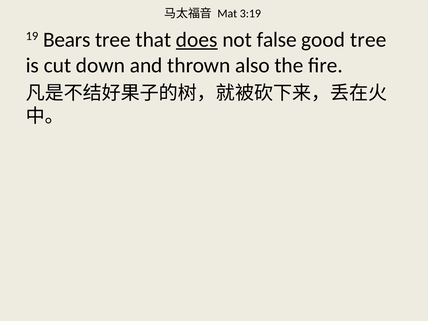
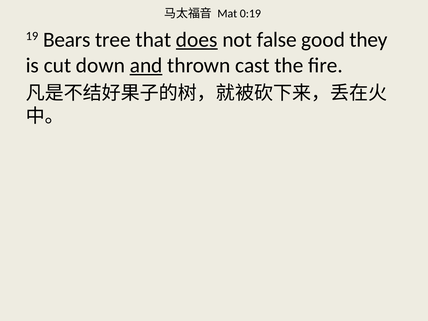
3:19: 3:19 -> 0:19 (250, 13)
good tree: tree -> they (369, 40)
and underline: none -> present (146, 65)
also: also -> cast (253, 65)
